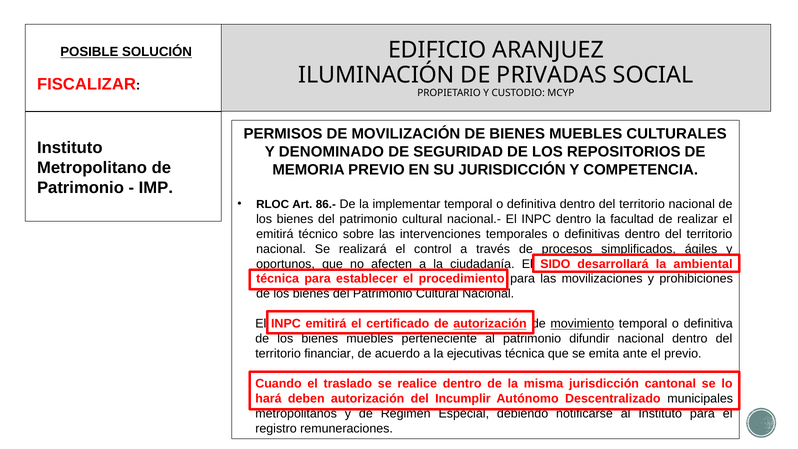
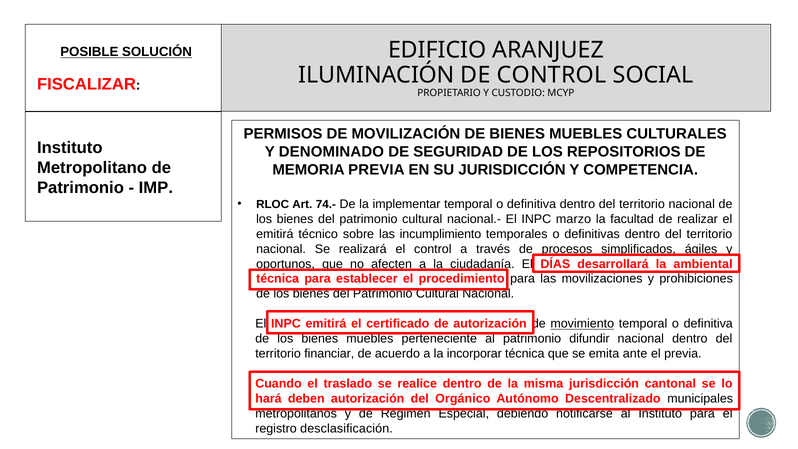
DE PRIVADAS: PRIVADAS -> CONTROL (552, 75)
MEMORIA PREVIO: PREVIO -> PREVIA (376, 170)
86.-: 86.- -> 74.- (326, 204)
INPC dentro: dentro -> marzo (574, 219)
intervenciones: intervenciones -> incumplimiento (440, 234)
SIDO: SIDO -> DÍAS (555, 264)
autorización underline: present -> none (490, 324)
ejecutivas: ejecutivas -> incorporar (474, 354)
el previo: previo -> previa (683, 354)
Incumplir: Incumplir -> Orgánico (463, 399)
remuneraciones: remuneraciones -> desclasificación (347, 428)
